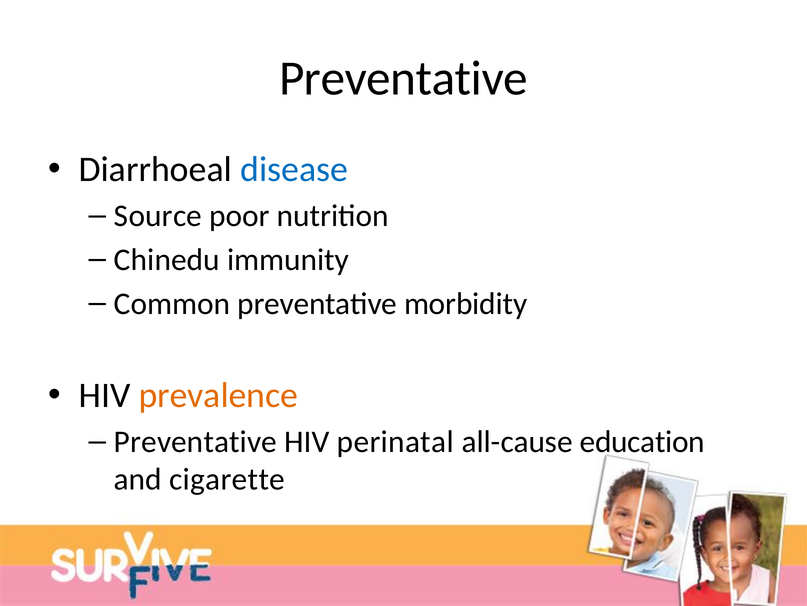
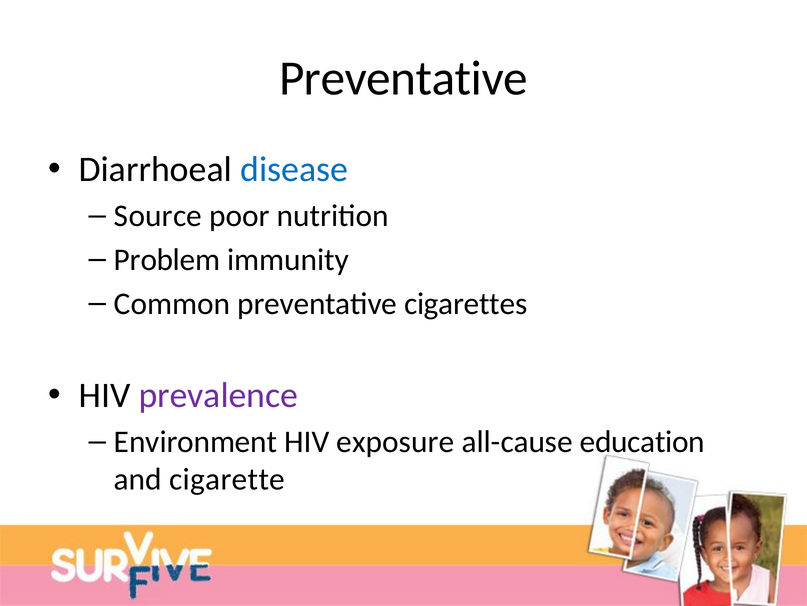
Chinedu: Chinedu -> Problem (167, 259)
morbidity: morbidity -> cigarettes (466, 303)
prevalence colour: orange -> purple (218, 395)
Preventative: Preventative -> Environment (196, 441)
perinatal: perinatal -> exposure (395, 441)
